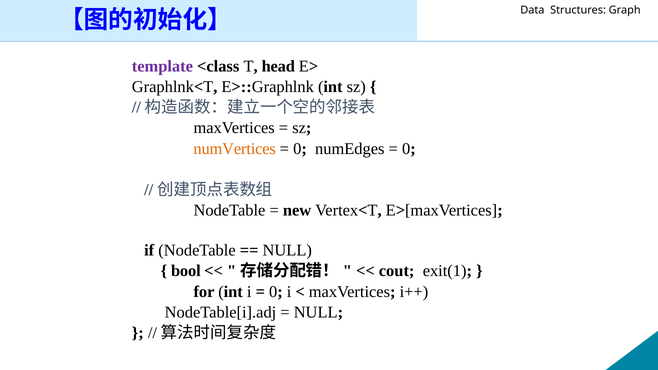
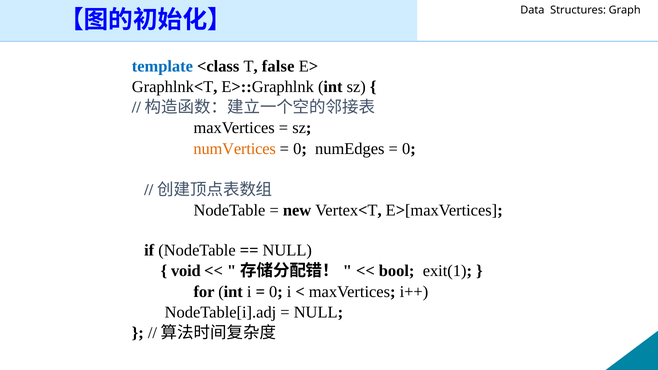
template colour: purple -> blue (162, 66)
head: head -> false (278, 66)
bool: bool -> void (186, 271)
cout: cout -> bool (397, 271)
